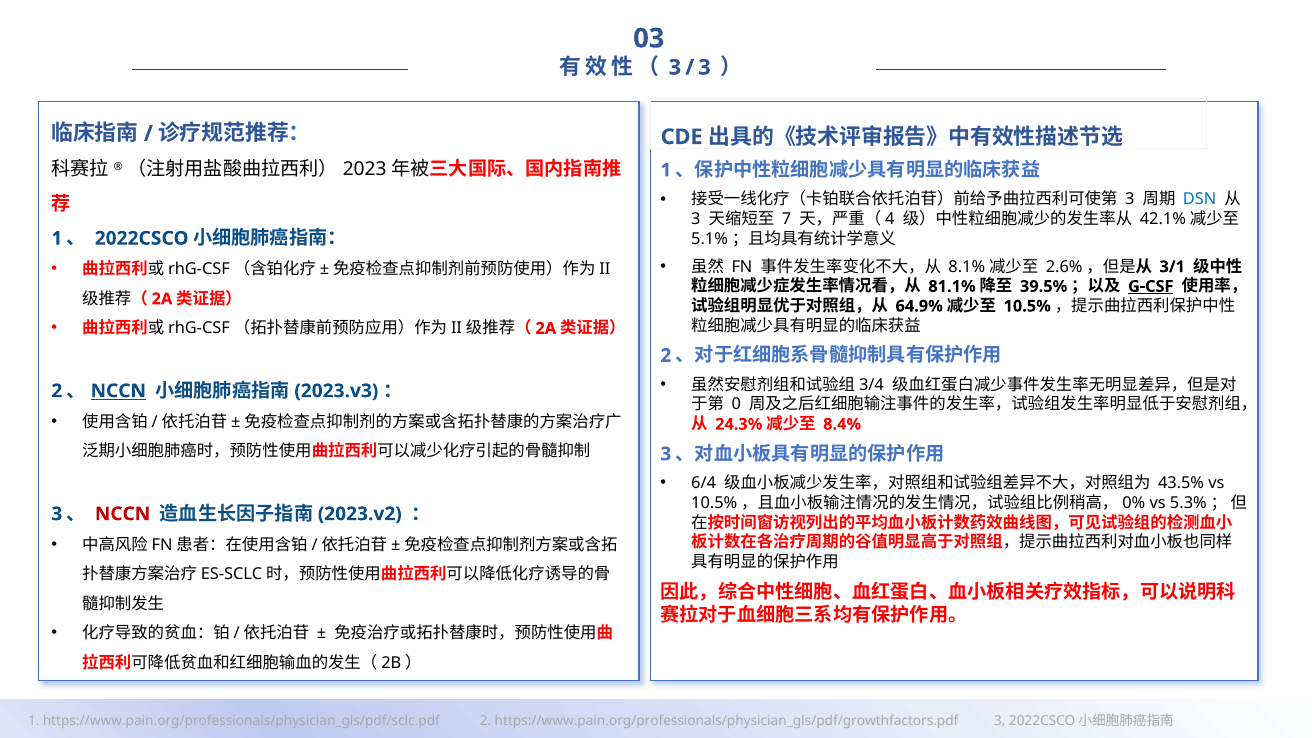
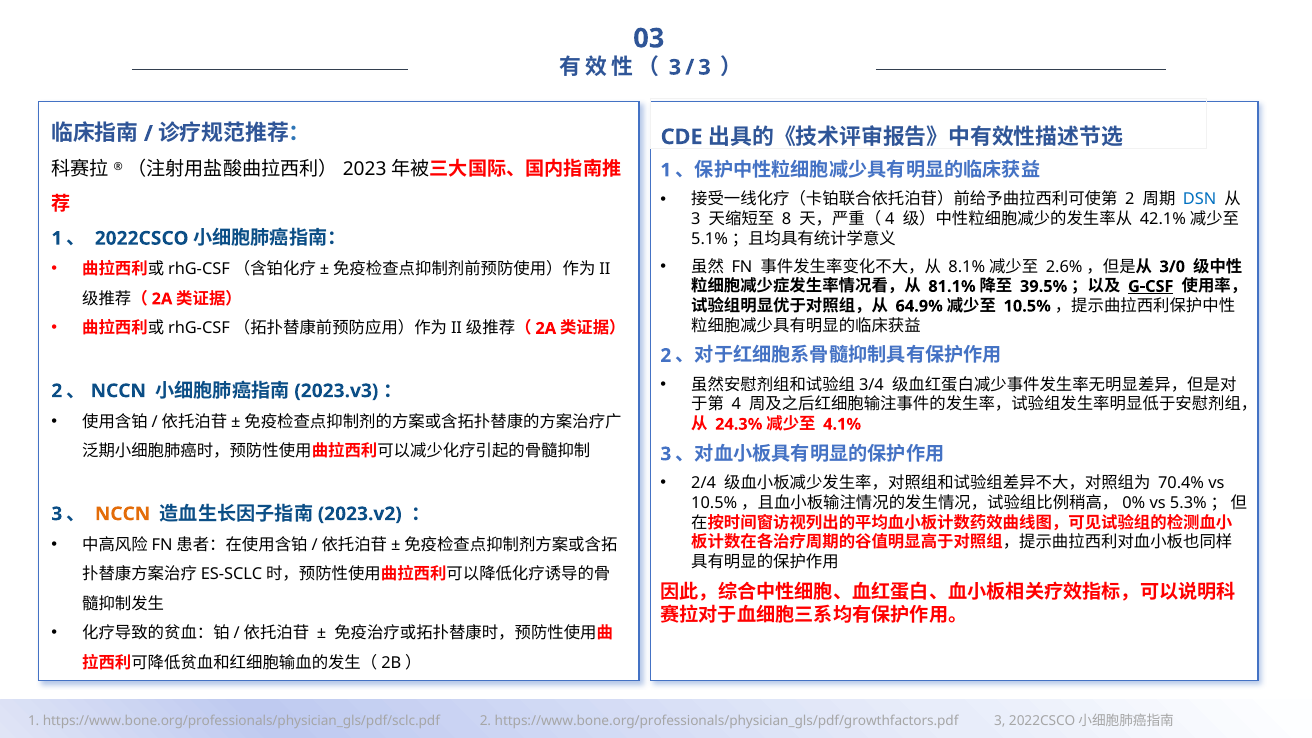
3: 3 -> 2 (1130, 200)
7: 7 -> 8 (786, 219)
3/1: 3/1 -> 3/0 (1172, 267)
NCCN underline: present -> none (118, 391)
0: 0 -> 4 (736, 405)
8.4%: 8.4% -> 4.1% (842, 424)
6/4: 6/4 -> 2/4 (704, 483)
43.5%: 43.5% -> 70.4% (1181, 483)
NCCN colour: red -> orange (123, 514)
https://www.pain.org/professionals/physician_gls/pdf/sclc.pdf: https://www.pain.org/professionals/physician_gls/pdf/sclc.pdf -> https://www.bone.org/professionals/physician_gls/pdf/sclc.pdf (241, 721)
https://www.pain.org/professionals/physician_gls/pdf/growthfactors.pdf: https://www.pain.org/professionals/physician_gls/pdf/growthfactors.pdf -> https://www.bone.org/professionals/physician_gls/pdf/growthfactors.pdf (727, 721)
